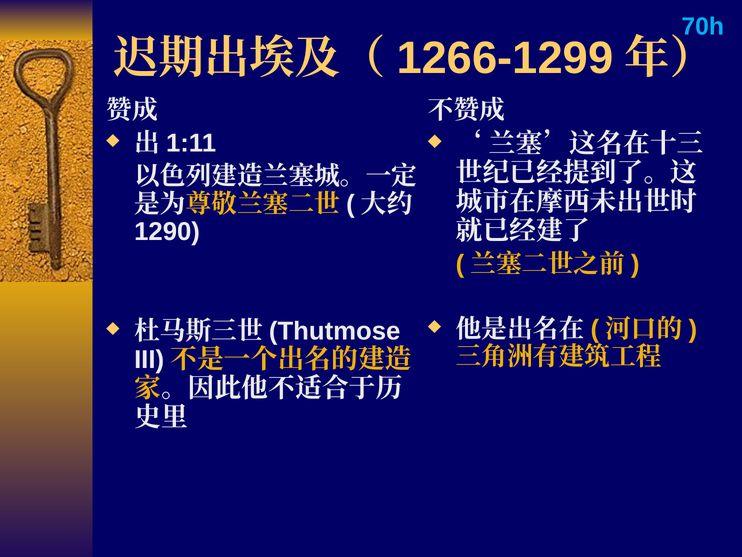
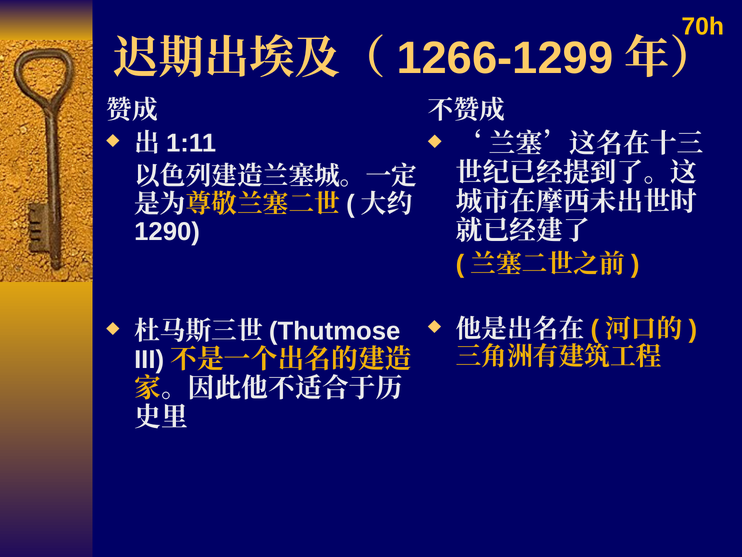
70h colour: light blue -> yellow (703, 26)
